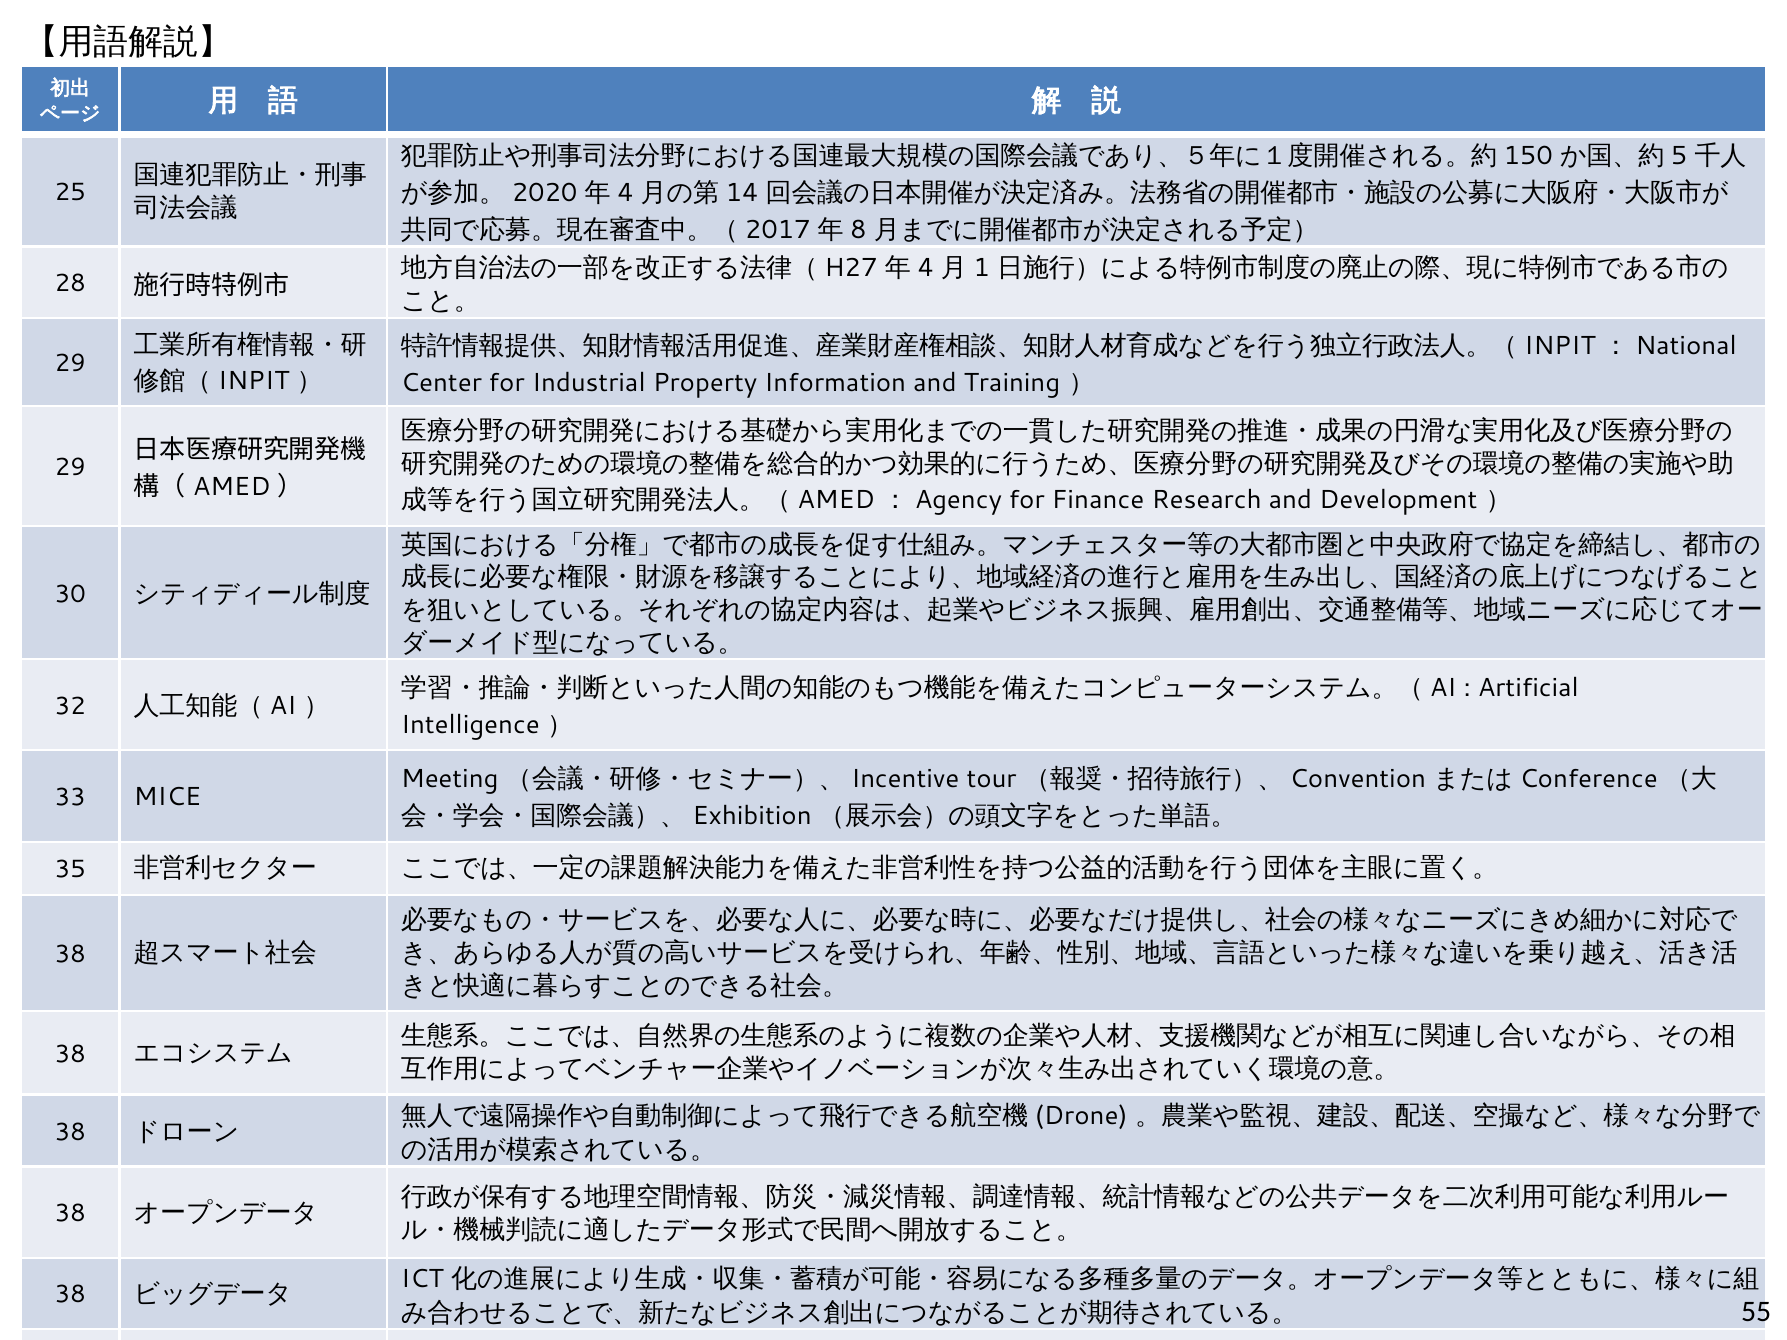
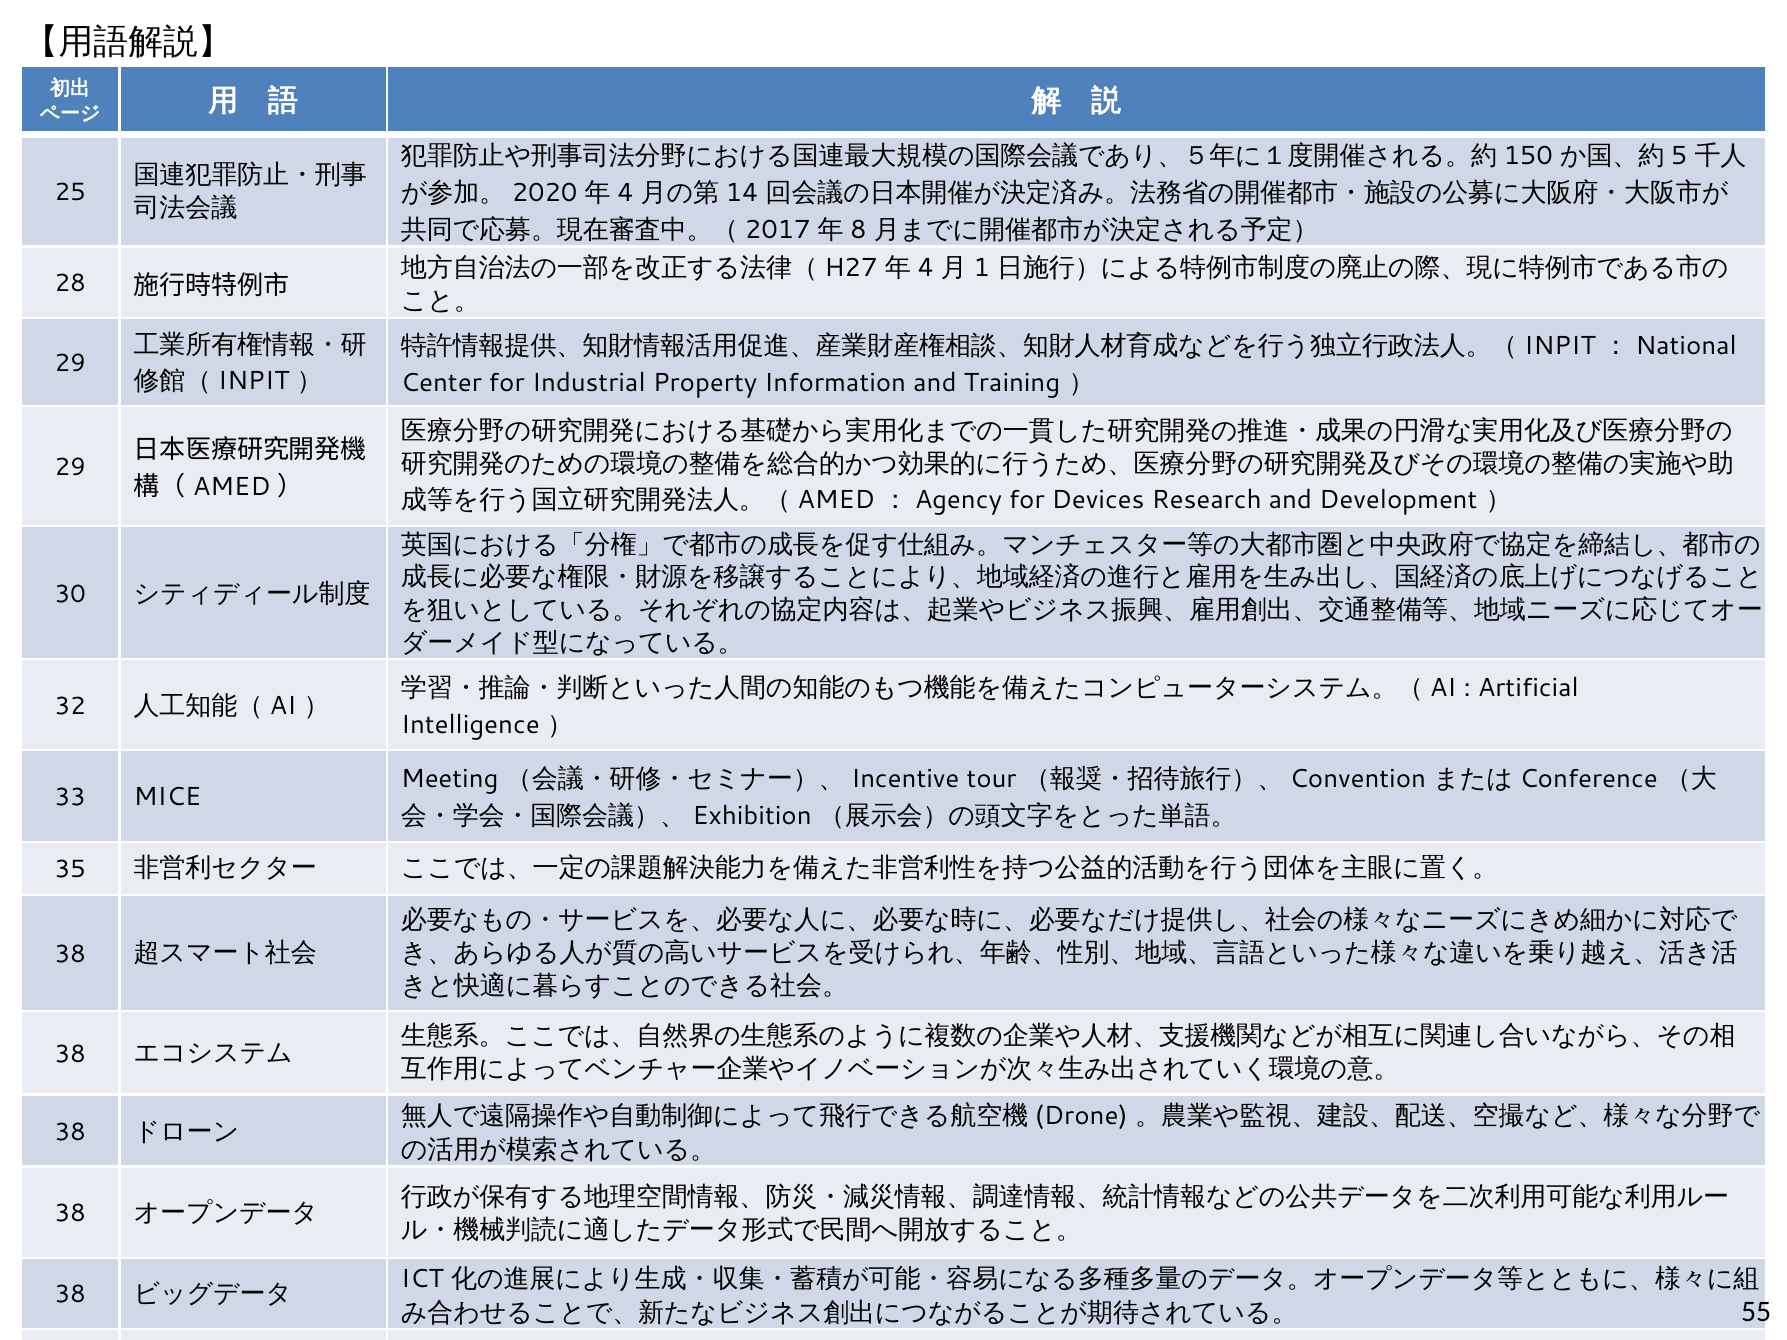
Finance: Finance -> Devices (1098, 500)
